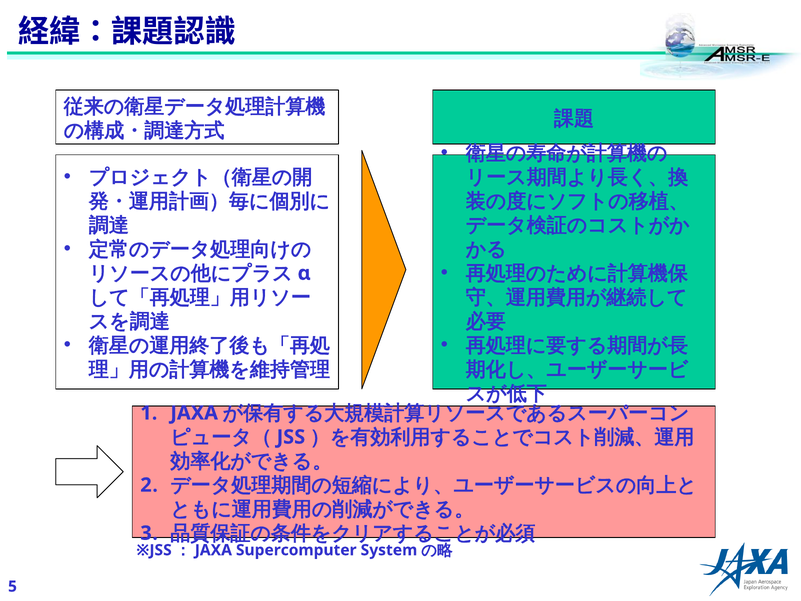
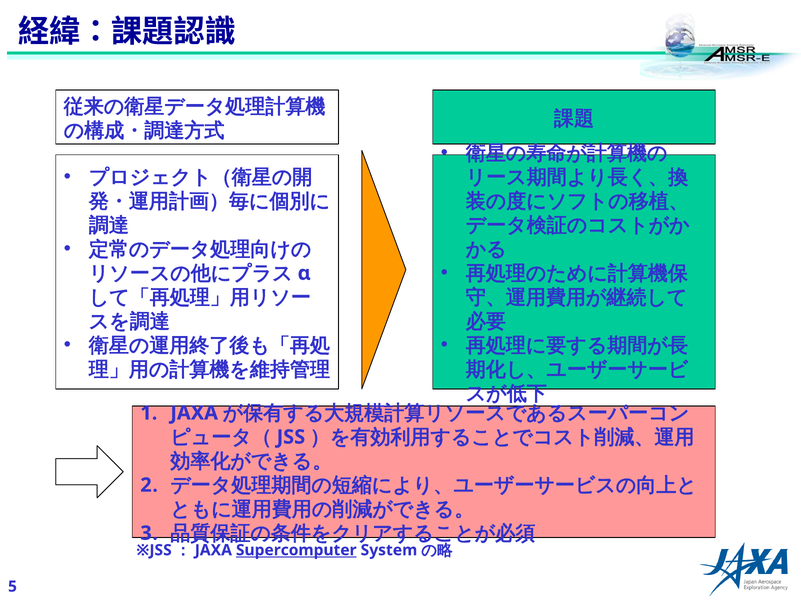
Supercomputer underline: none -> present (296, 550)
